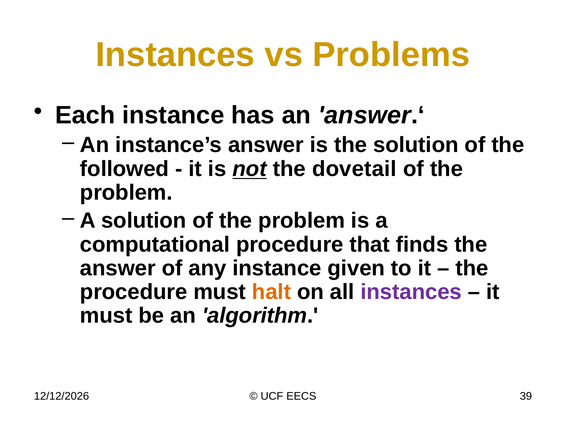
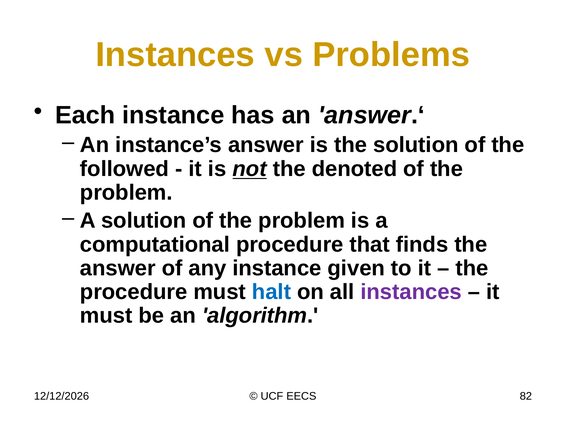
dovetail: dovetail -> denoted (354, 169)
halt colour: orange -> blue (271, 292)
39: 39 -> 82 (526, 397)
